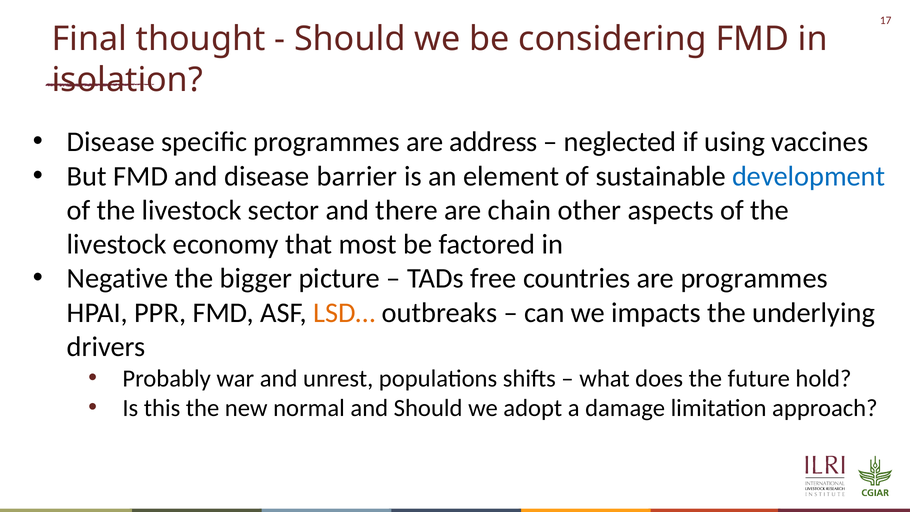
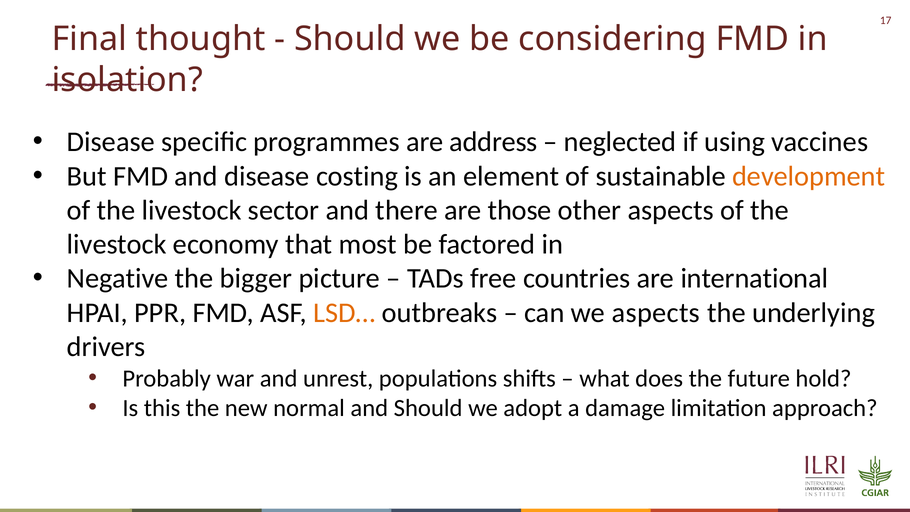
barrier: barrier -> costing (357, 176)
development colour: blue -> orange (809, 176)
chain: chain -> those (520, 210)
are programmes: programmes -> international (754, 279)
we impacts: impacts -> aspects (656, 313)
